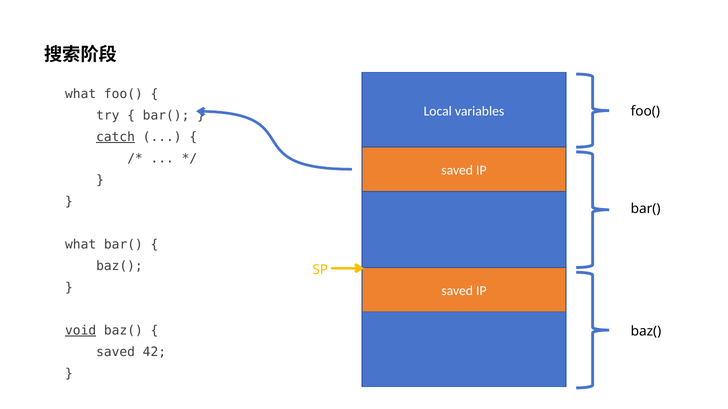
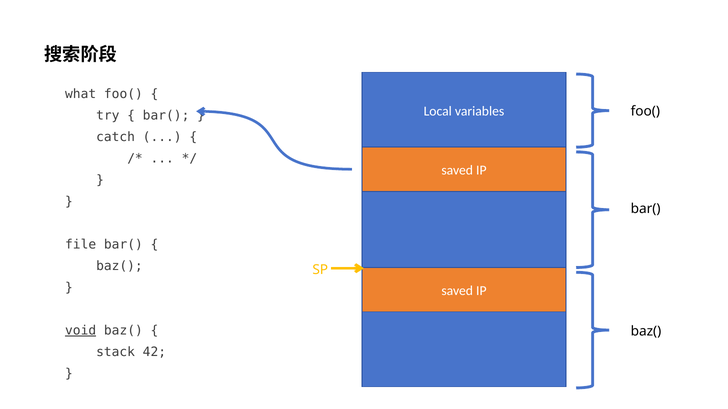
catch underline: present -> none (116, 137)
what: what -> file (81, 245)
saved: saved -> stack (116, 352)
